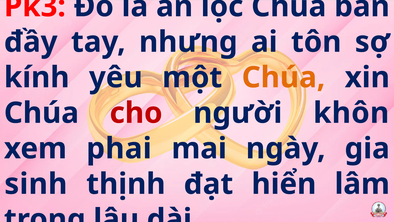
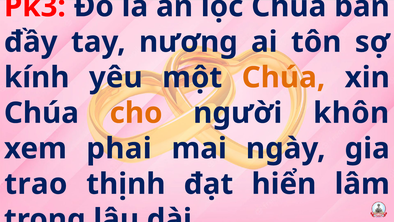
nhưng: nhưng -> nương (188, 42)
cho colour: red -> orange (136, 113)
sinh: sinh -> trao (36, 184)
